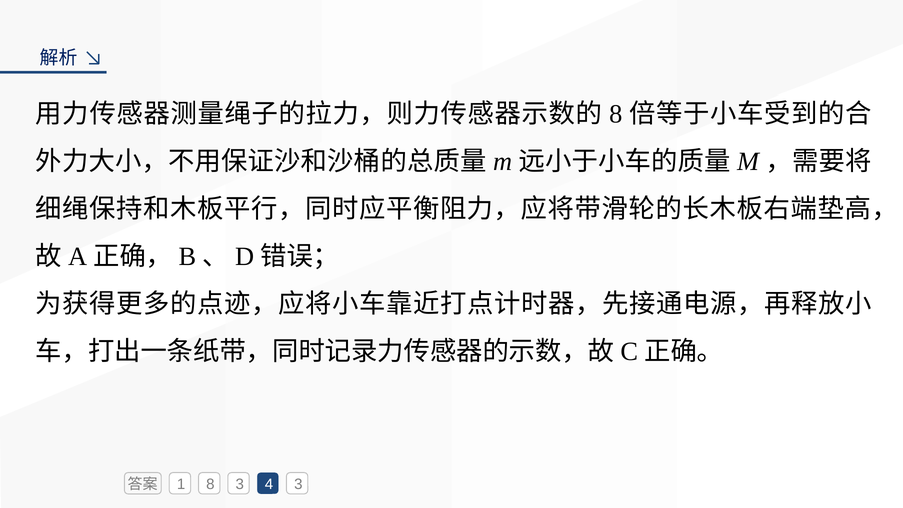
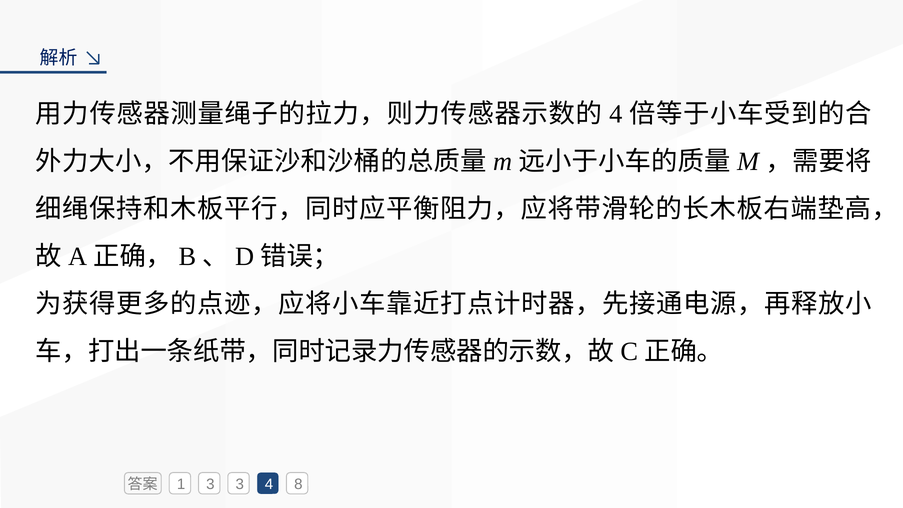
8: 8 -> 4 (616, 114)
1 8: 8 -> 3 (210, 484)
4 3: 3 -> 8 (298, 484)
